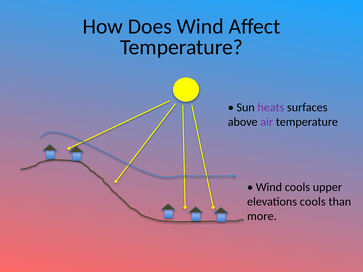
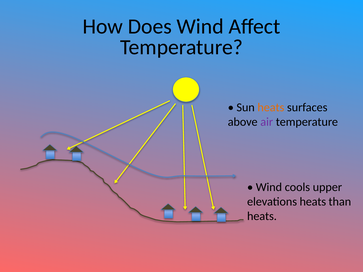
heats colour: purple -> orange (271, 108)
elevations cools: cools -> heats (313, 202)
more: more -> heats (262, 216)
